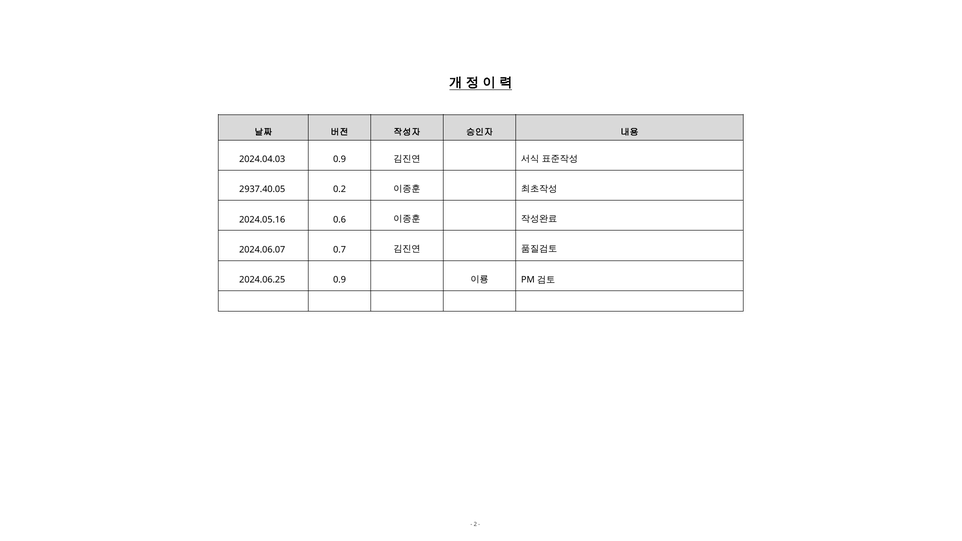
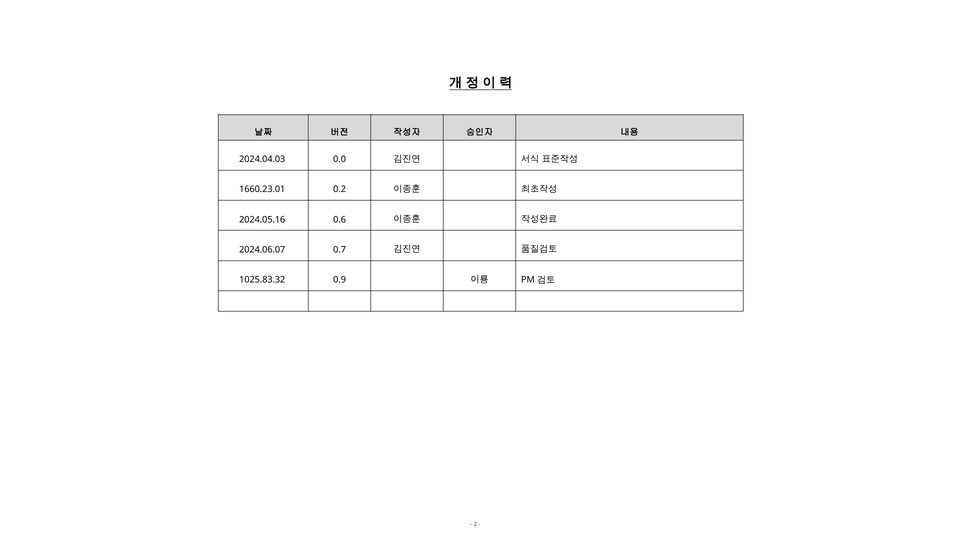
2024.04.03 0.9: 0.9 -> 0.0 (340, 159)
2937.40.05: 2937.40.05 -> 1660.23.01 (262, 190)
2024.06.25: 2024.06.25 -> 1025.83.32 (262, 280)
